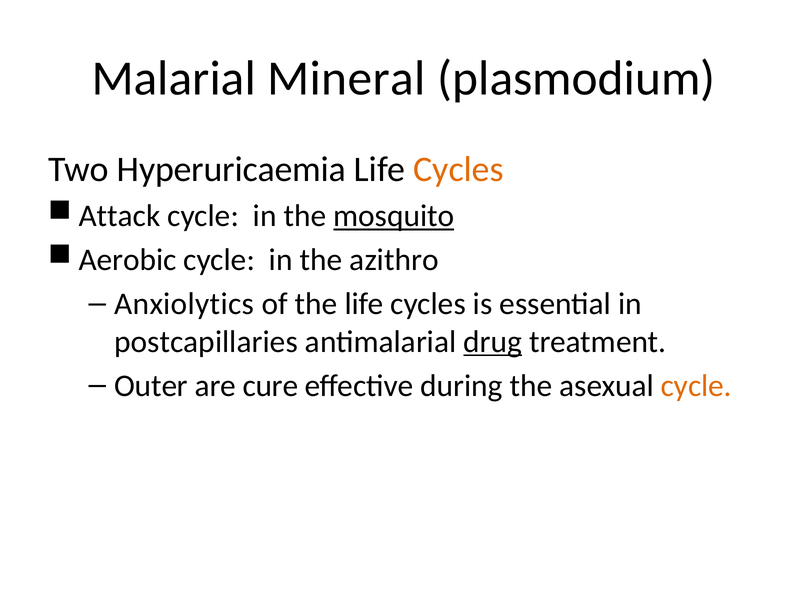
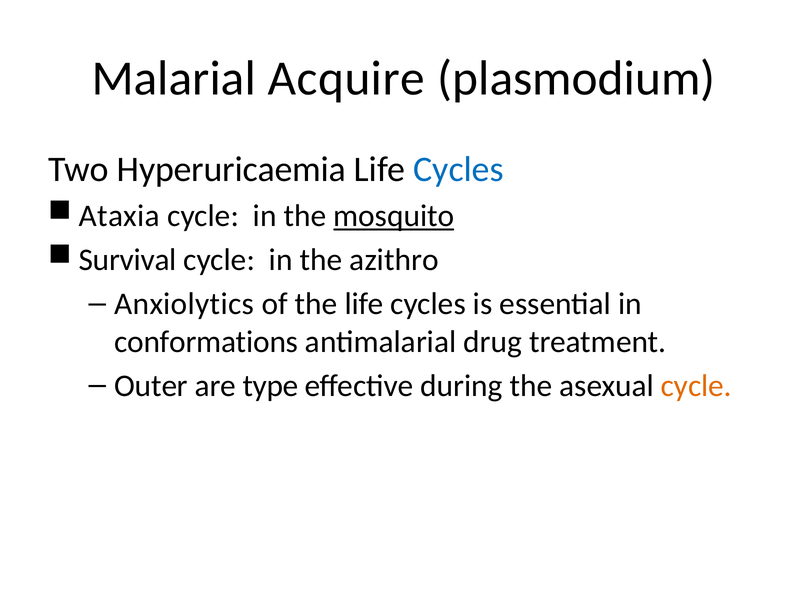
Mineral: Mineral -> Acquire (346, 78)
Cycles colour: orange -> blue (458, 170)
Attack: Attack -> Ataxia (119, 216)
Aerobic: Aerobic -> Survival (128, 260)
postcapillaries: postcapillaries -> conformations (206, 342)
drug underline: present -> none (493, 342)
cure: cure -> type (270, 386)
